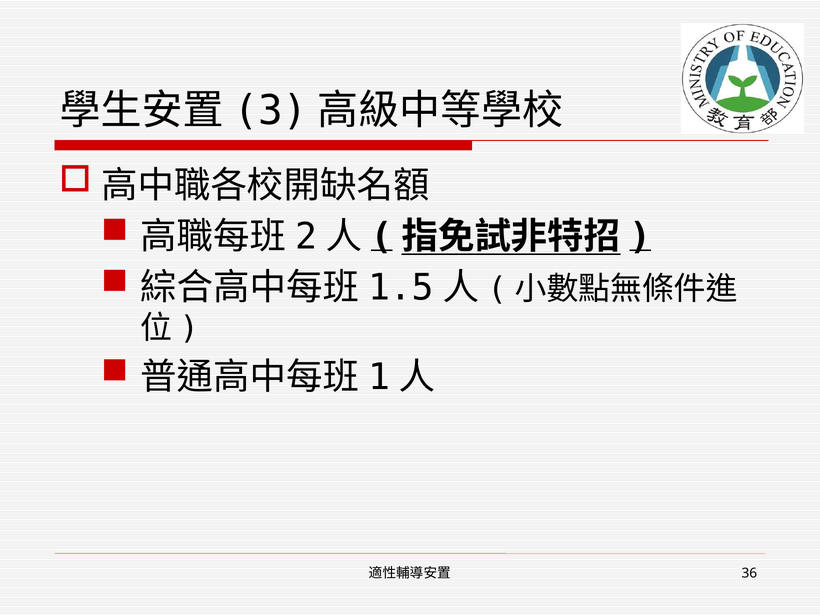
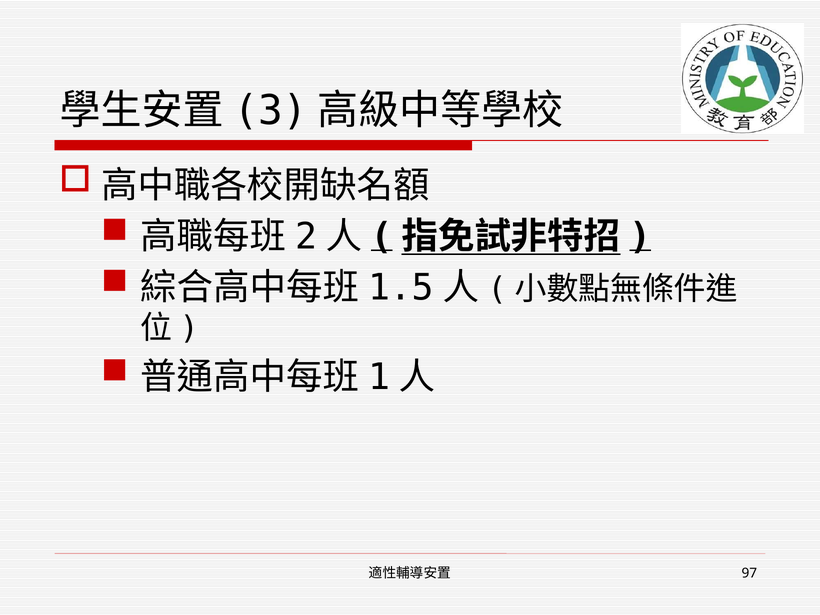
36: 36 -> 97 (749, 573)
